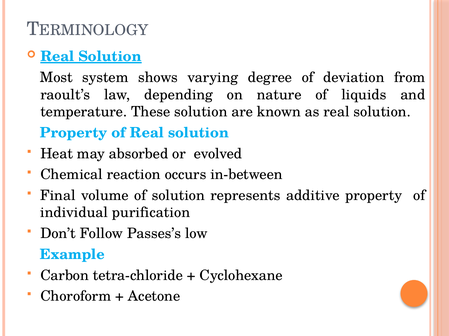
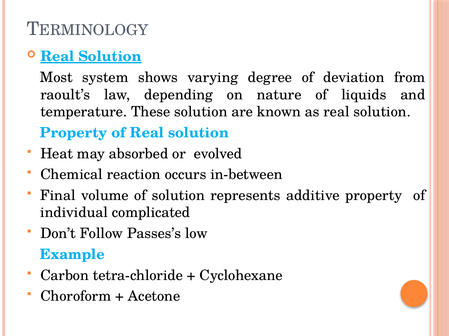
purification: purification -> complicated (151, 213)
